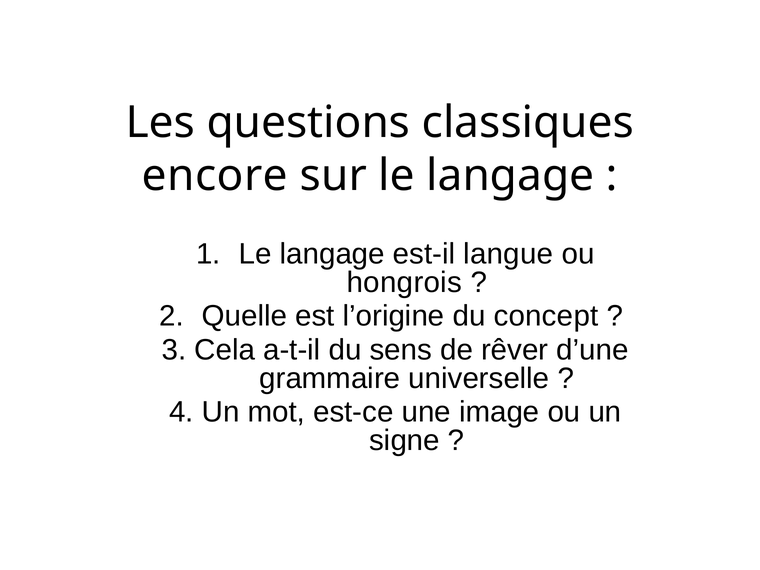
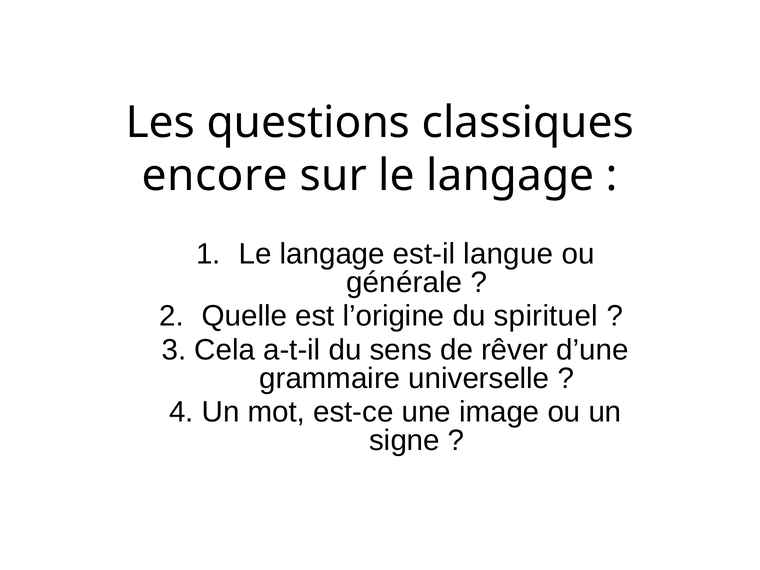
hongrois: hongrois -> générale (404, 282)
concept: concept -> spirituel (546, 316)
